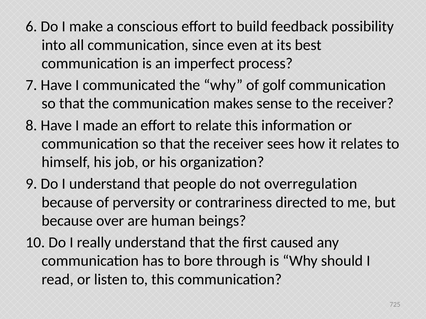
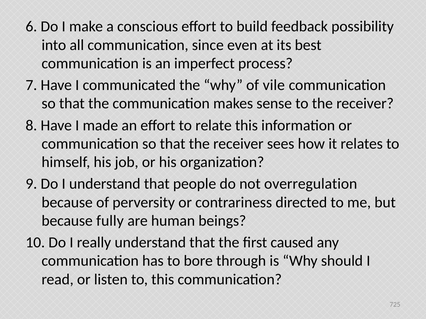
golf: golf -> vile (274, 85)
over: over -> fully (110, 221)
